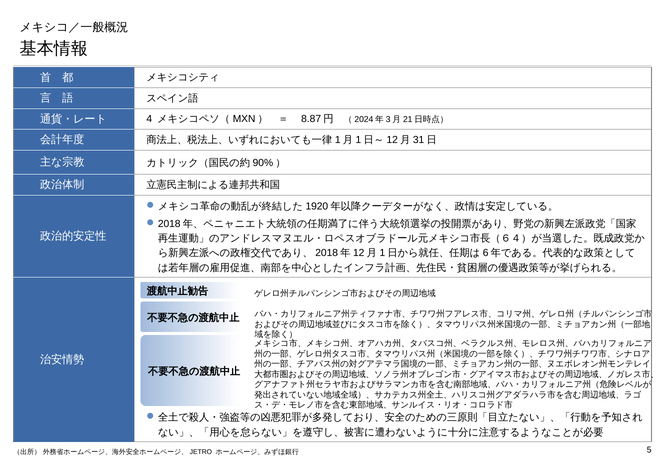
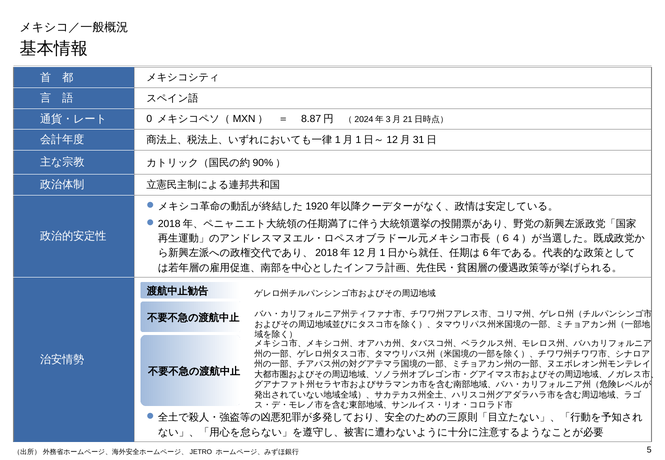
4: 4 -> 0 (149, 119)
